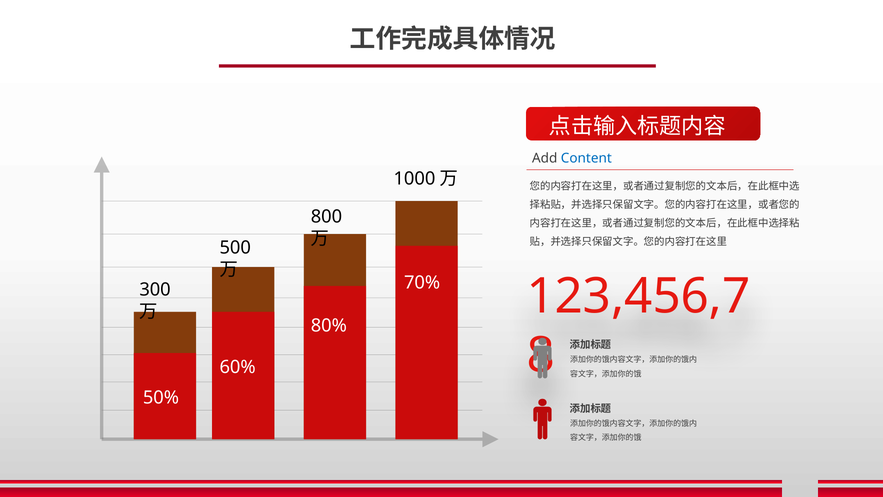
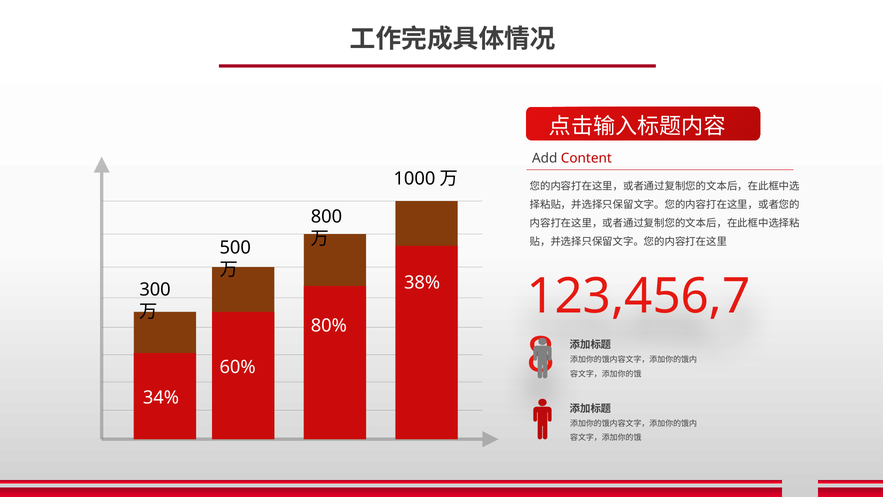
Content colour: blue -> red (586, 158)
70%: 70% -> 38% (422, 283)
50%: 50% -> 34% (161, 398)
